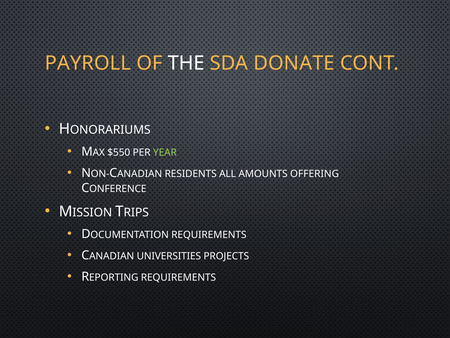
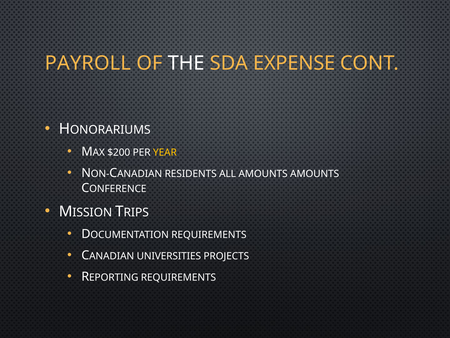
DONATE: DONATE -> EXPENSE (294, 63)
$550: $550 -> $200 (119, 152)
YEAR colour: light green -> yellow (165, 152)
AMOUNTS OFFERING: OFFERING -> AMOUNTS (315, 174)
